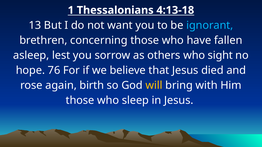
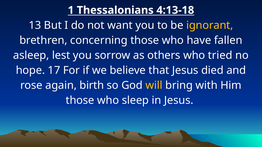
ignorant colour: light blue -> yellow (210, 25)
sight: sight -> tried (220, 55)
76: 76 -> 17 (54, 70)
